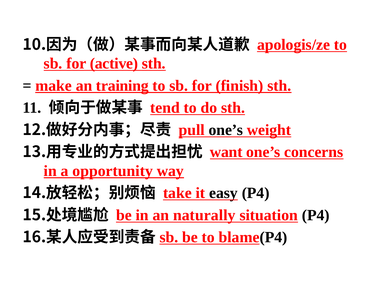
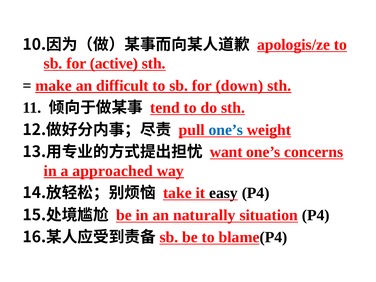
training: training -> difficult (122, 86)
finish: finish -> down (239, 86)
one’s colour: black -> blue (226, 130)
opportunity: opportunity -> approached (113, 171)
